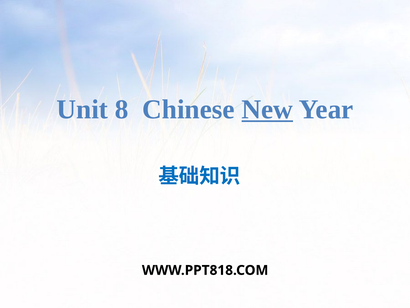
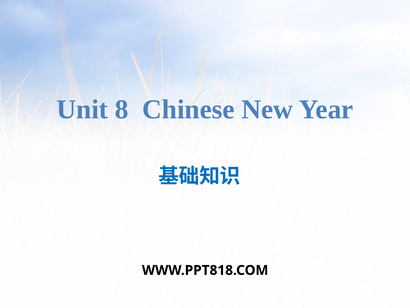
New underline: present -> none (267, 109)
